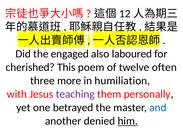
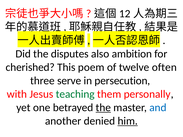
engaged: engaged -> disputes (70, 54)
laboured: laboured -> ambition (132, 54)
more: more -> serve (69, 81)
humiliation: humiliation -> persecution (122, 81)
teaching colour: purple -> green (75, 94)
the underline: none -> present (103, 108)
